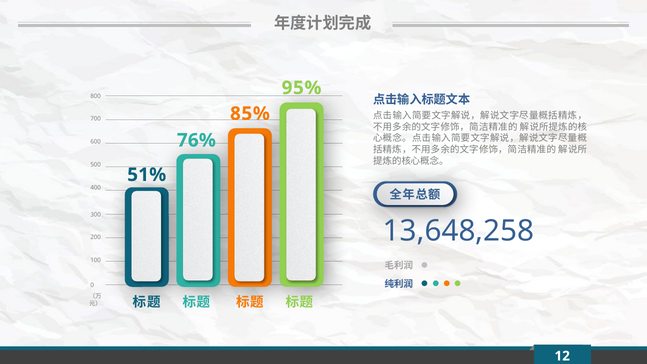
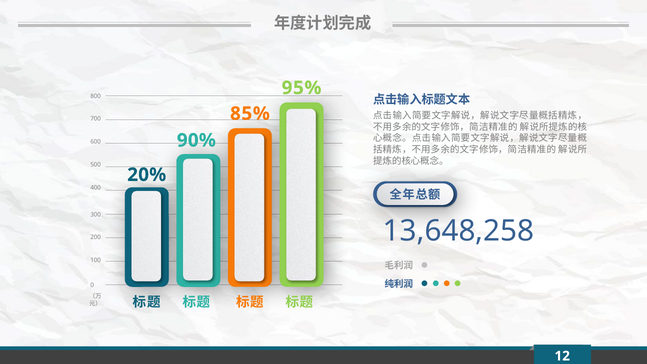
76%: 76% -> 90% (196, 140)
51%: 51% -> 20% (147, 175)
